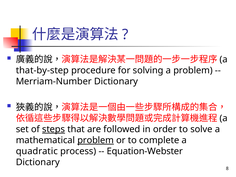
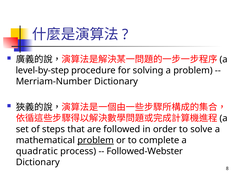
that-by-step: that-by-step -> level-by-step (42, 70)
steps underline: present -> none (54, 129)
Equation-Webster: Equation-Webster -> Followed-Webster (145, 151)
